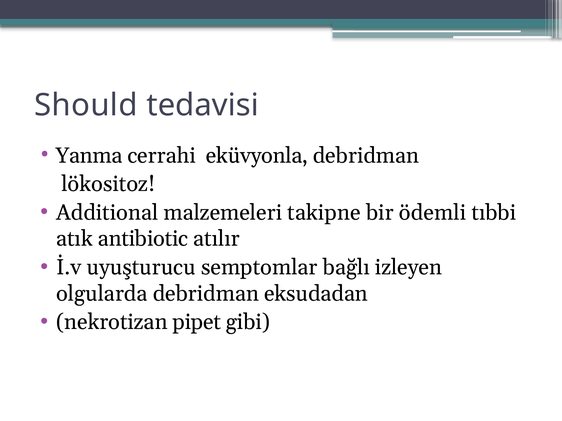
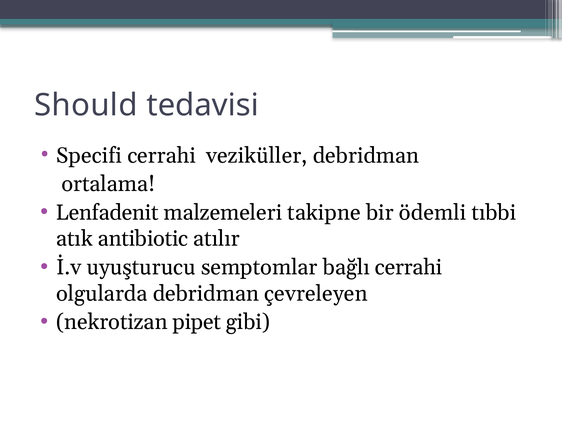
Yanma: Yanma -> Specifi (89, 156)
eküvyonla: eküvyonla -> veziküller (257, 156)
lökositoz: lökositoz -> ortalama (108, 184)
Additional: Additional -> Lenfadenit (107, 213)
bağlı izleyen: izleyen -> cerrahi (409, 268)
eksudadan: eksudadan -> çevreleyen (316, 294)
